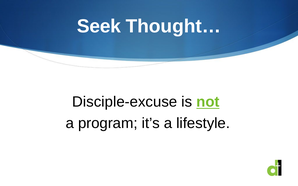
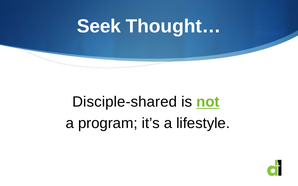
Disciple-excuse: Disciple-excuse -> Disciple-shared (125, 102)
